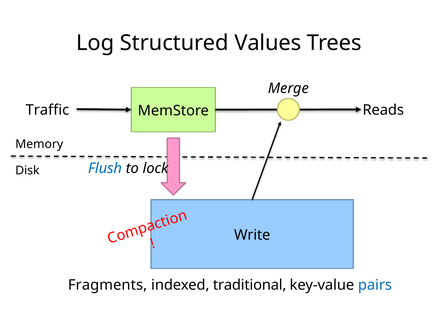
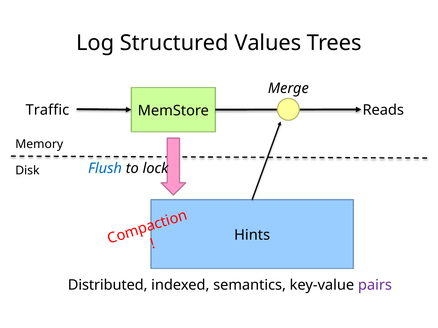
Write: Write -> Hints (252, 235)
Fragments: Fragments -> Distributed (108, 285)
traditional: traditional -> semantics (250, 285)
pairs colour: blue -> purple (375, 285)
